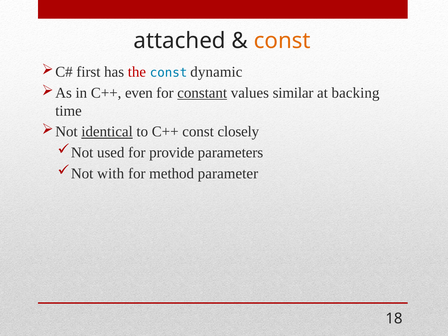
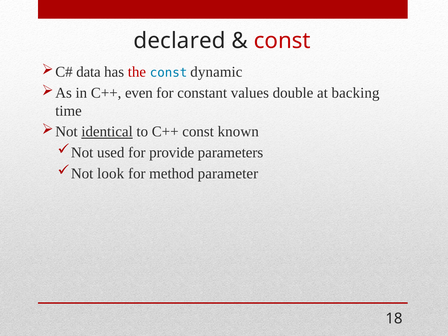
attached: attached -> declared (180, 41)
const colour: orange -> red (282, 41)
first: first -> data (88, 72)
constant underline: present -> none (202, 93)
similar: similar -> double (293, 93)
closely: closely -> known (238, 132)
with: with -> look (111, 174)
